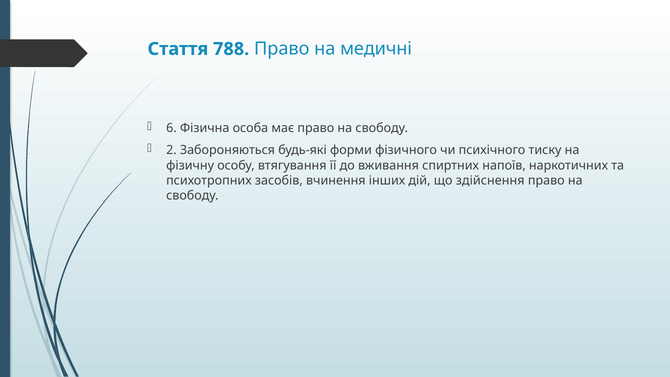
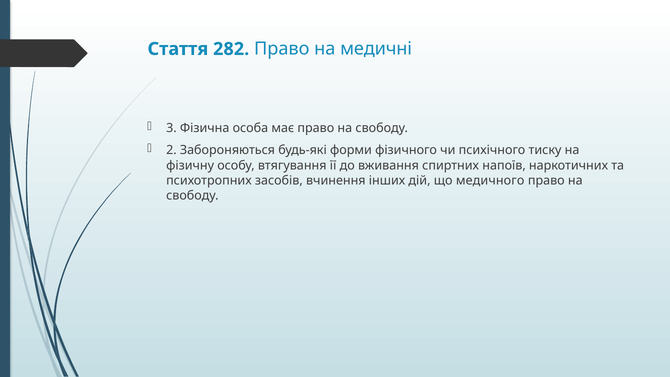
788: 788 -> 282 (231, 49)
6: 6 -> 3 (171, 128)
здійснення: здійснення -> медичного (490, 180)
